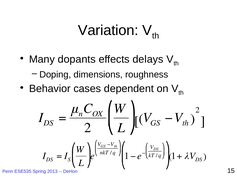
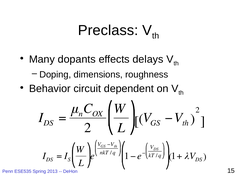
Variation: Variation -> Preclass (108, 30)
cases: cases -> circuit (87, 89)
